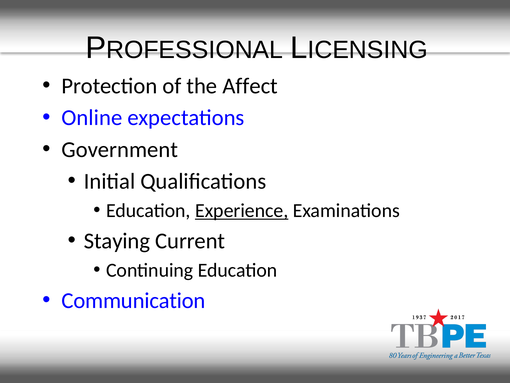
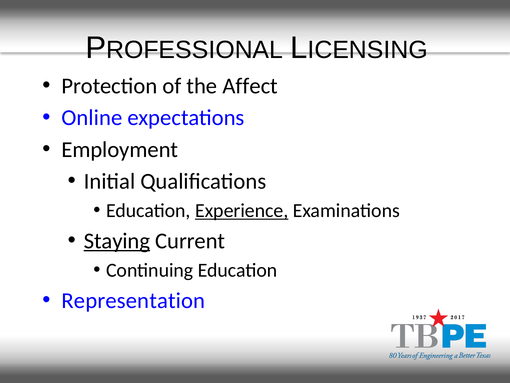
Government: Government -> Employment (120, 149)
Staying underline: none -> present (117, 241)
Communication: Communication -> Representation (133, 300)
